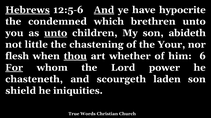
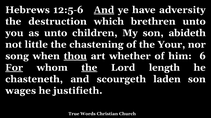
Hebrews underline: present -> none (28, 10)
hypocrite: hypocrite -> adversity (182, 10)
condemned: condemned -> destruction (57, 22)
unto underline: present -> none (56, 33)
flesh: flesh -> song (17, 56)
the underline: none -> present (89, 68)
power: power -> length (164, 68)
shield: shield -> wages (21, 91)
iniquities: iniquities -> justifieth (78, 91)
